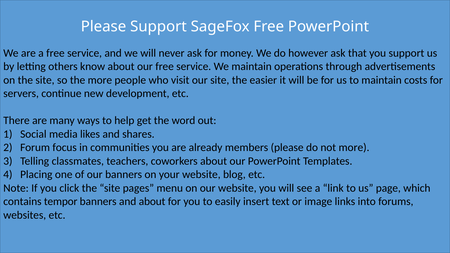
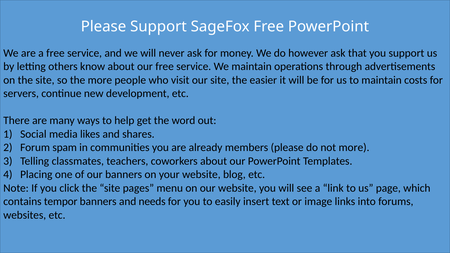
focus: focus -> spam (65, 148)
and about: about -> needs (152, 202)
